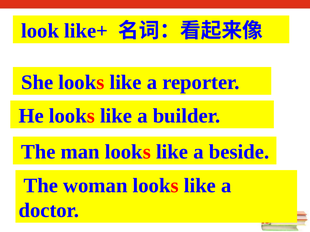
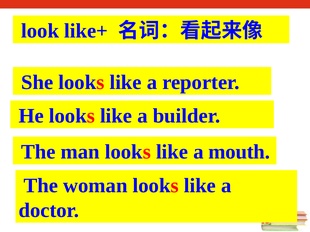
beside: beside -> mouth (239, 152)
